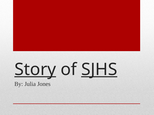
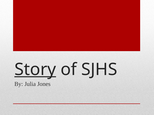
SJHS underline: present -> none (99, 70)
